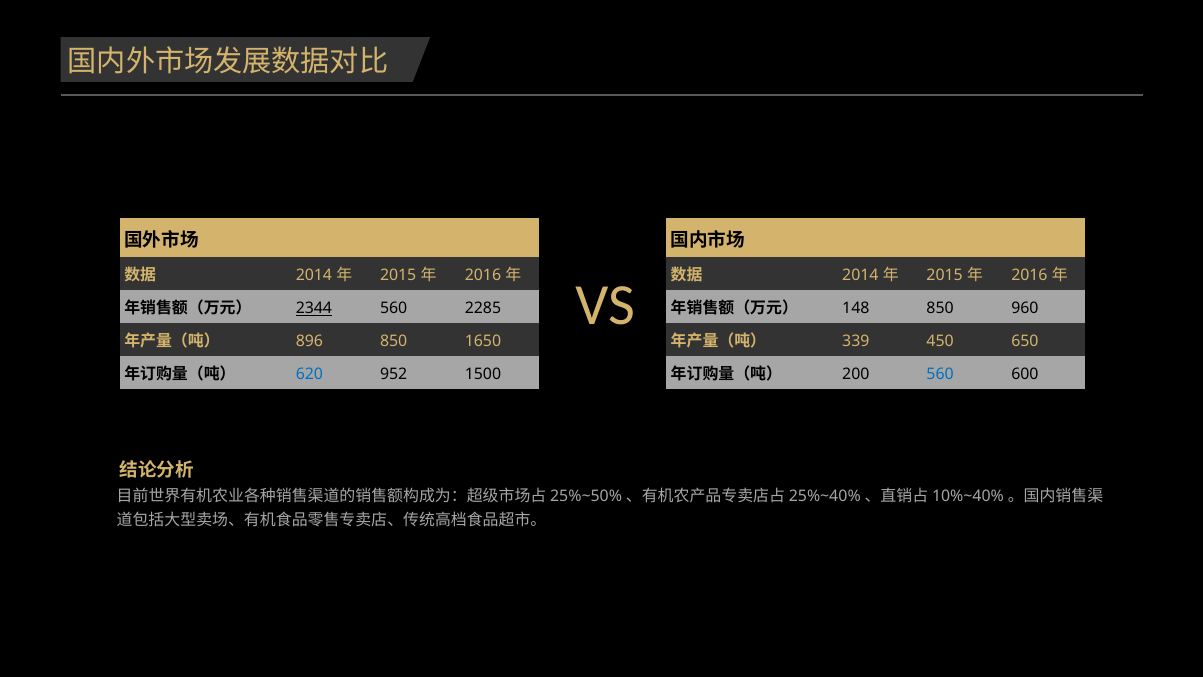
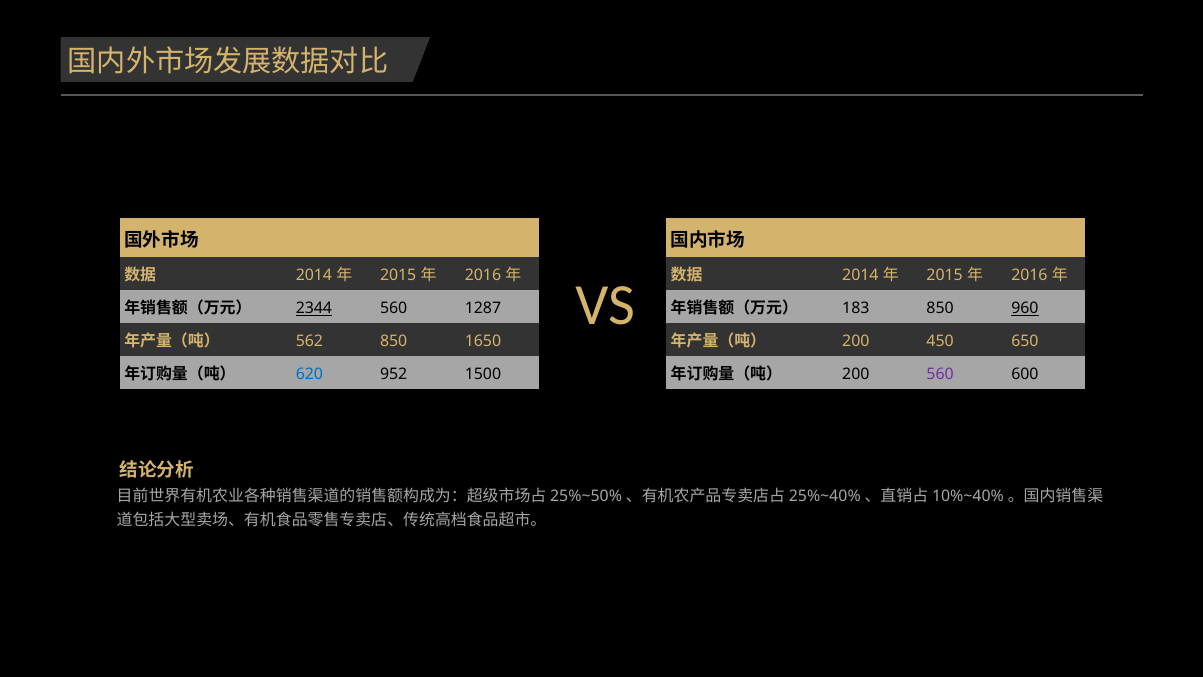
2285: 2285 -> 1287 (483, 308)
148: 148 -> 183 (856, 308)
960 underline: none -> present (1025, 308)
896: 896 -> 562 (309, 341)
339: 339 -> 200 (856, 341)
560 colour: blue -> purple (940, 374)
